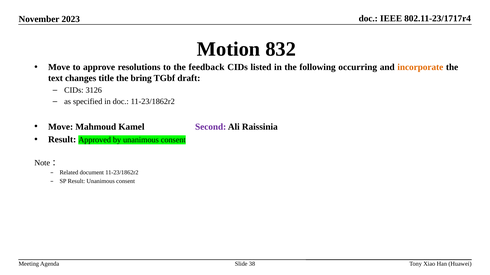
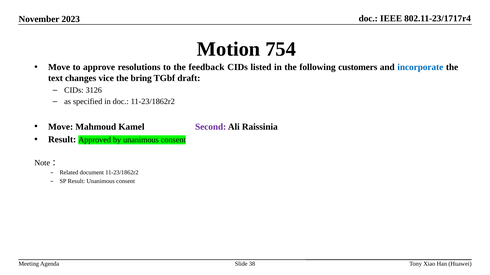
832: 832 -> 754 (281, 49)
occurring: occurring -> customers (358, 67)
incorporate colour: orange -> blue (420, 67)
title: title -> vice (106, 78)
